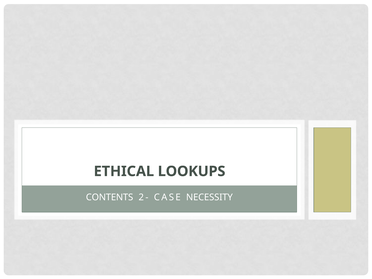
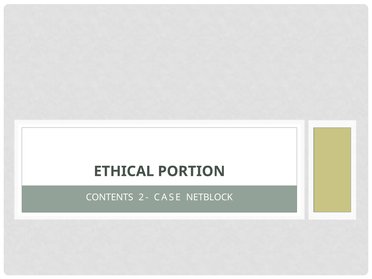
LOOKUPS: LOOKUPS -> PORTION (191, 171)
NECESSITY: NECESSITY -> NETBLOCK (209, 197)
